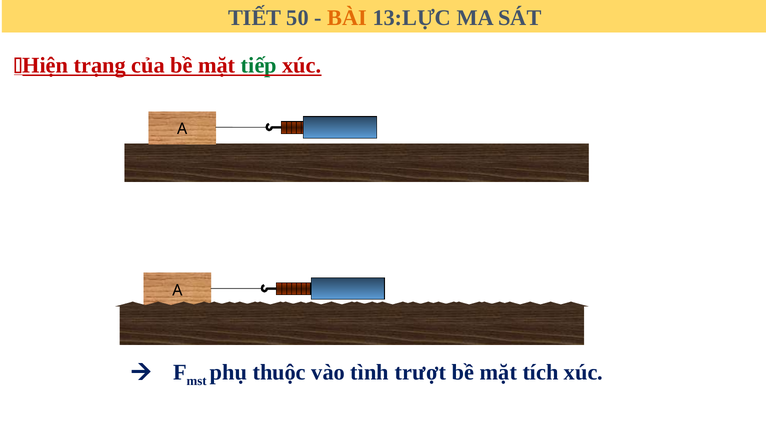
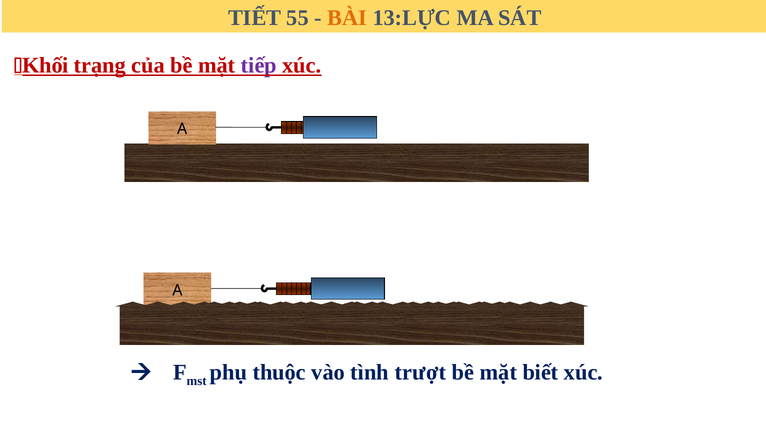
50: 50 -> 55 (298, 18)
Hiện: Hiện -> Khối (45, 65)
tiếp colour: green -> purple (259, 65)
tích: tích -> biết (540, 372)
